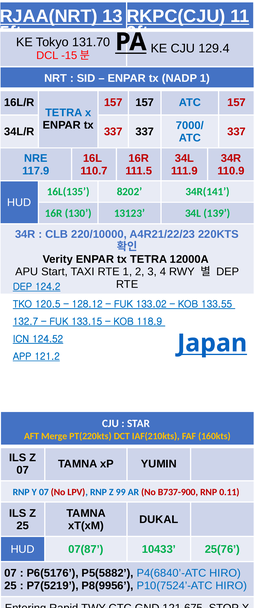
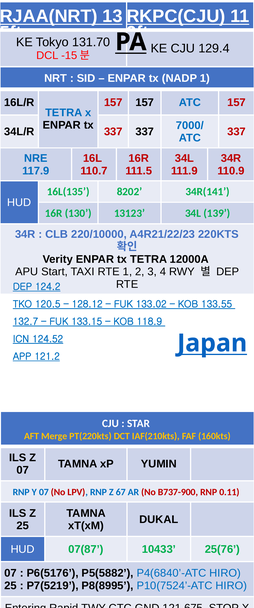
99: 99 -> 67 (121, 492)
P8(9956: P8(9956 -> P8(8995 (107, 585)
